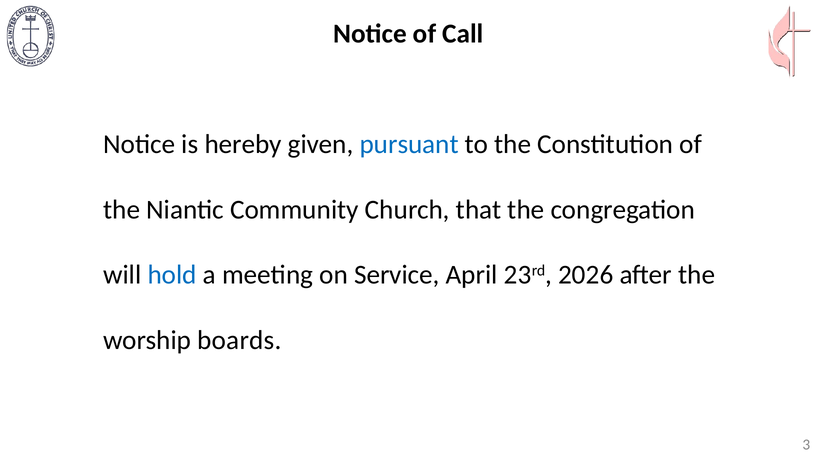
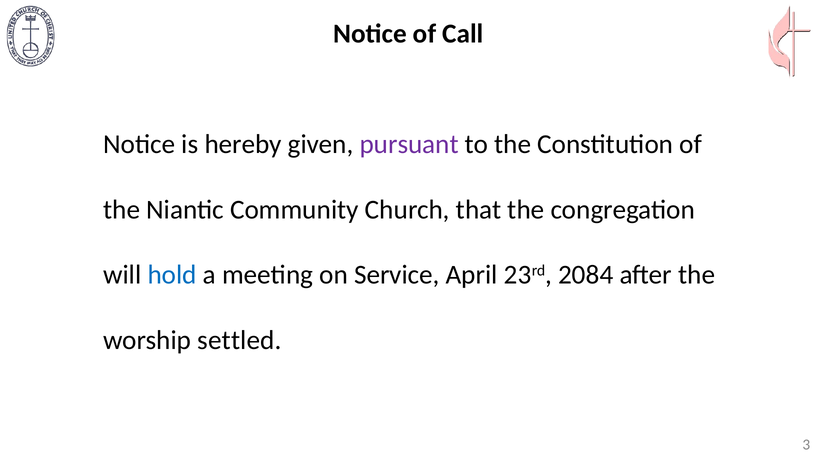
pursuant colour: blue -> purple (409, 144)
2026: 2026 -> 2084 (586, 275)
boards: boards -> settled (240, 340)
